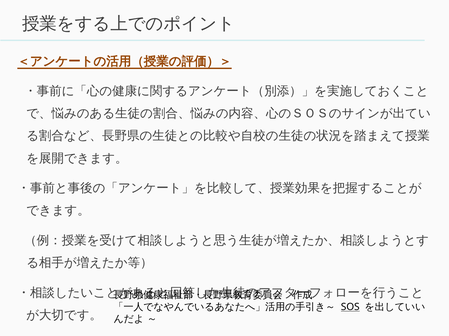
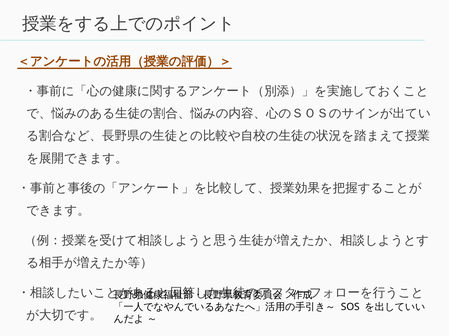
SOS underline: present -> none (350, 308)
